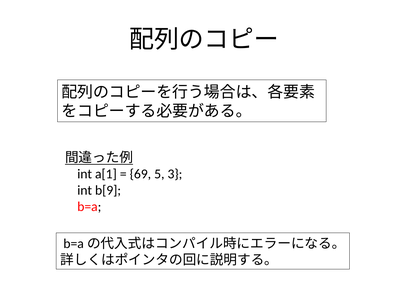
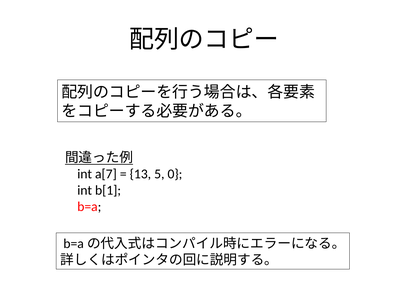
a[1: a[1 -> a[7 (106, 174)
69: 69 -> 13 (140, 174)
3: 3 -> 0 (175, 174)
b[9: b[9 -> b[1 (108, 190)
